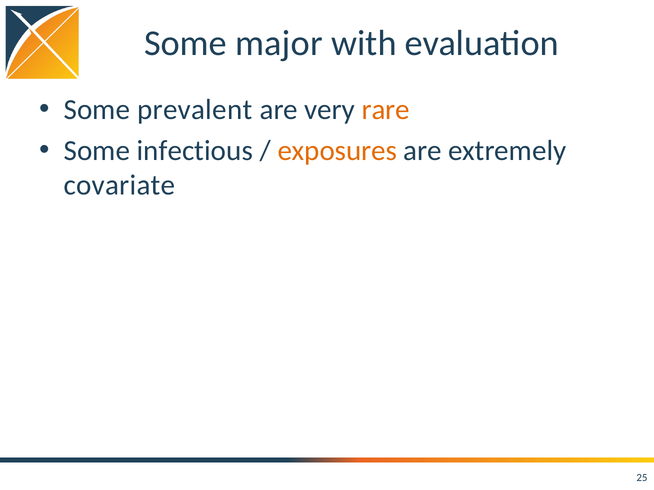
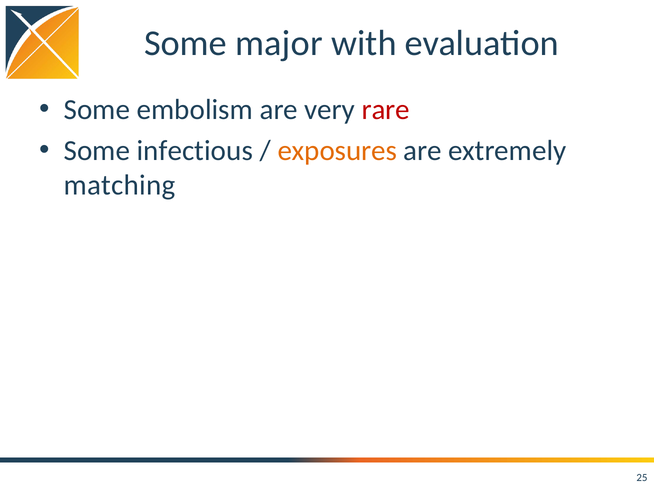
prevalent: prevalent -> embolism (195, 110)
rare colour: orange -> red (386, 110)
covariate: covariate -> matching (120, 186)
